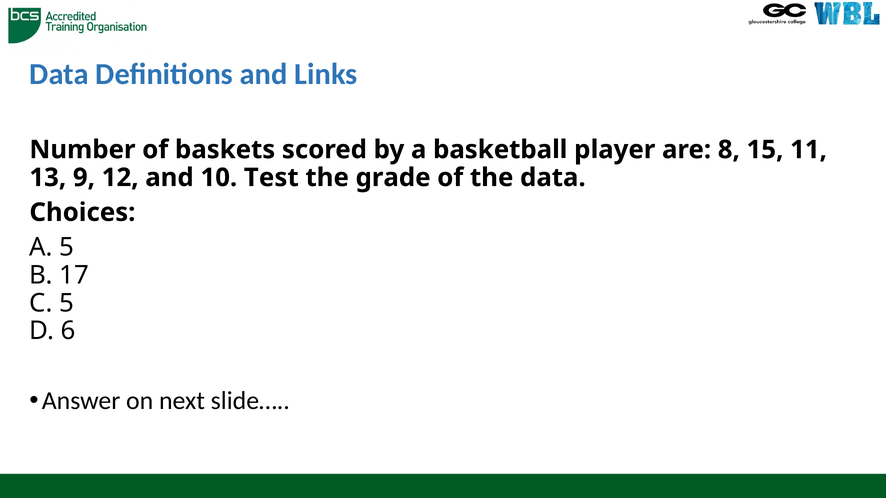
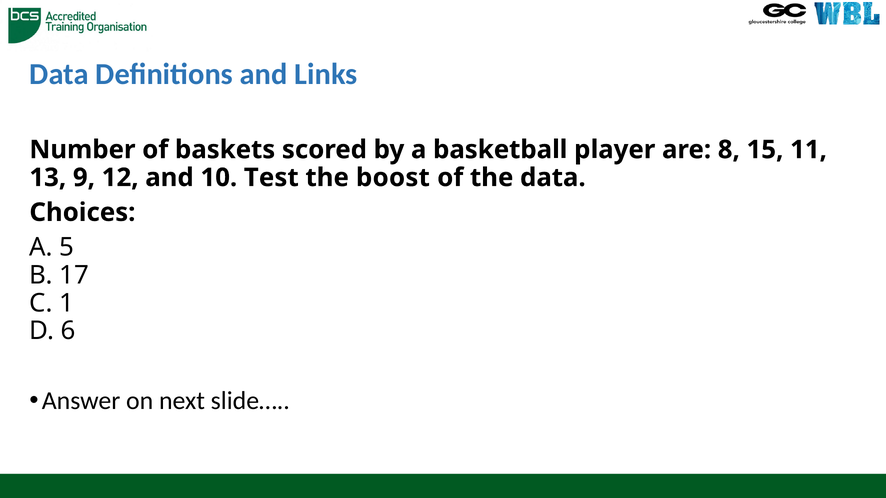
grade: grade -> boost (393, 178)
C 5: 5 -> 1 (67, 303)
